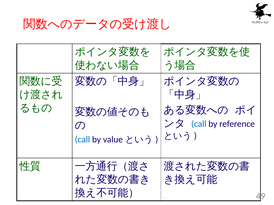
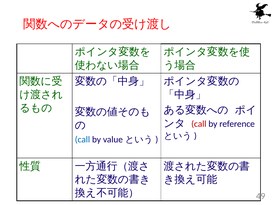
call colour: blue -> red (199, 124)
